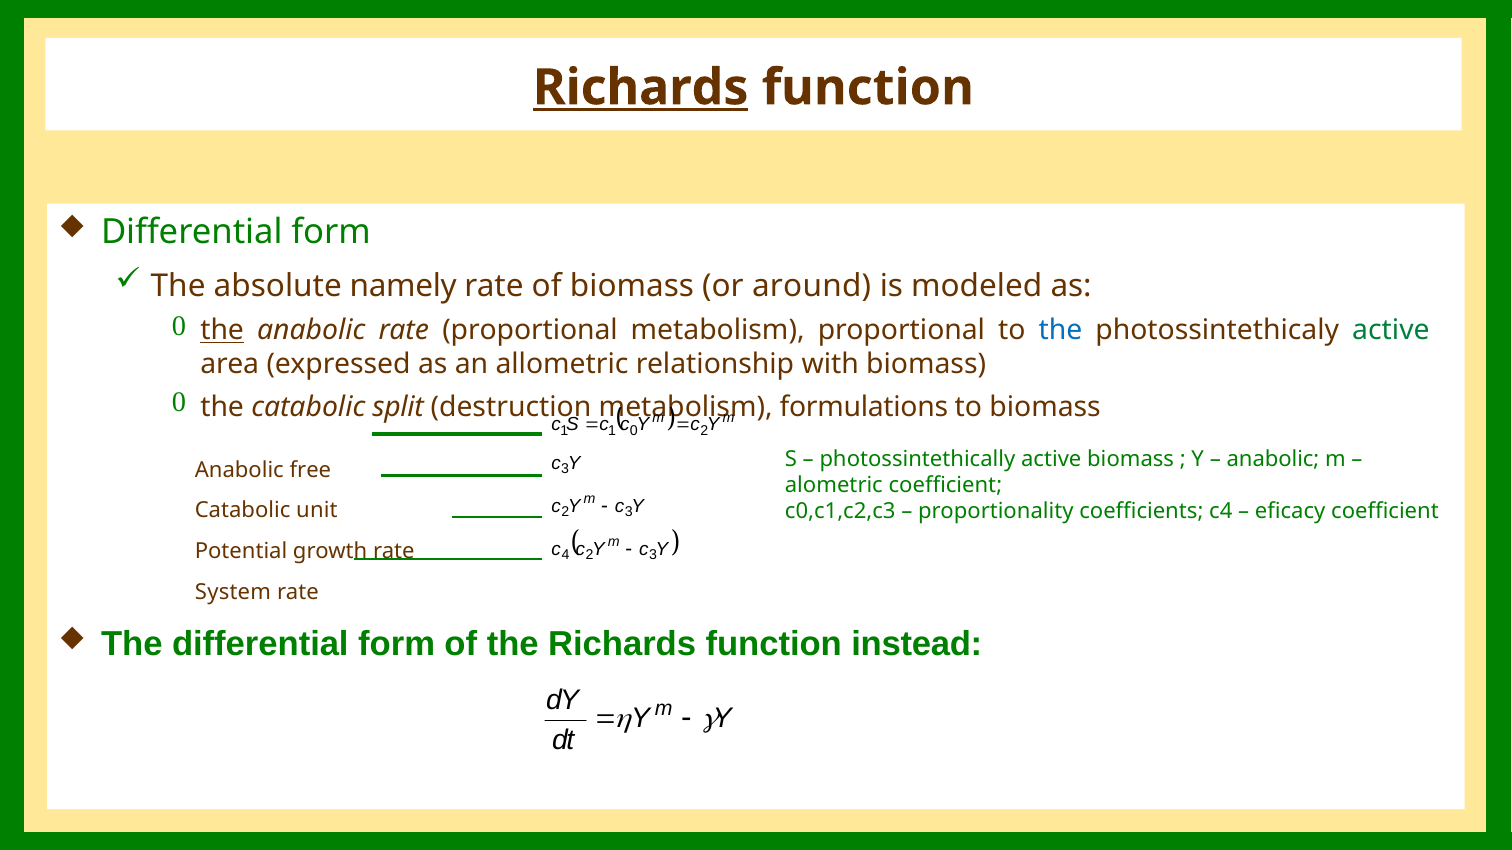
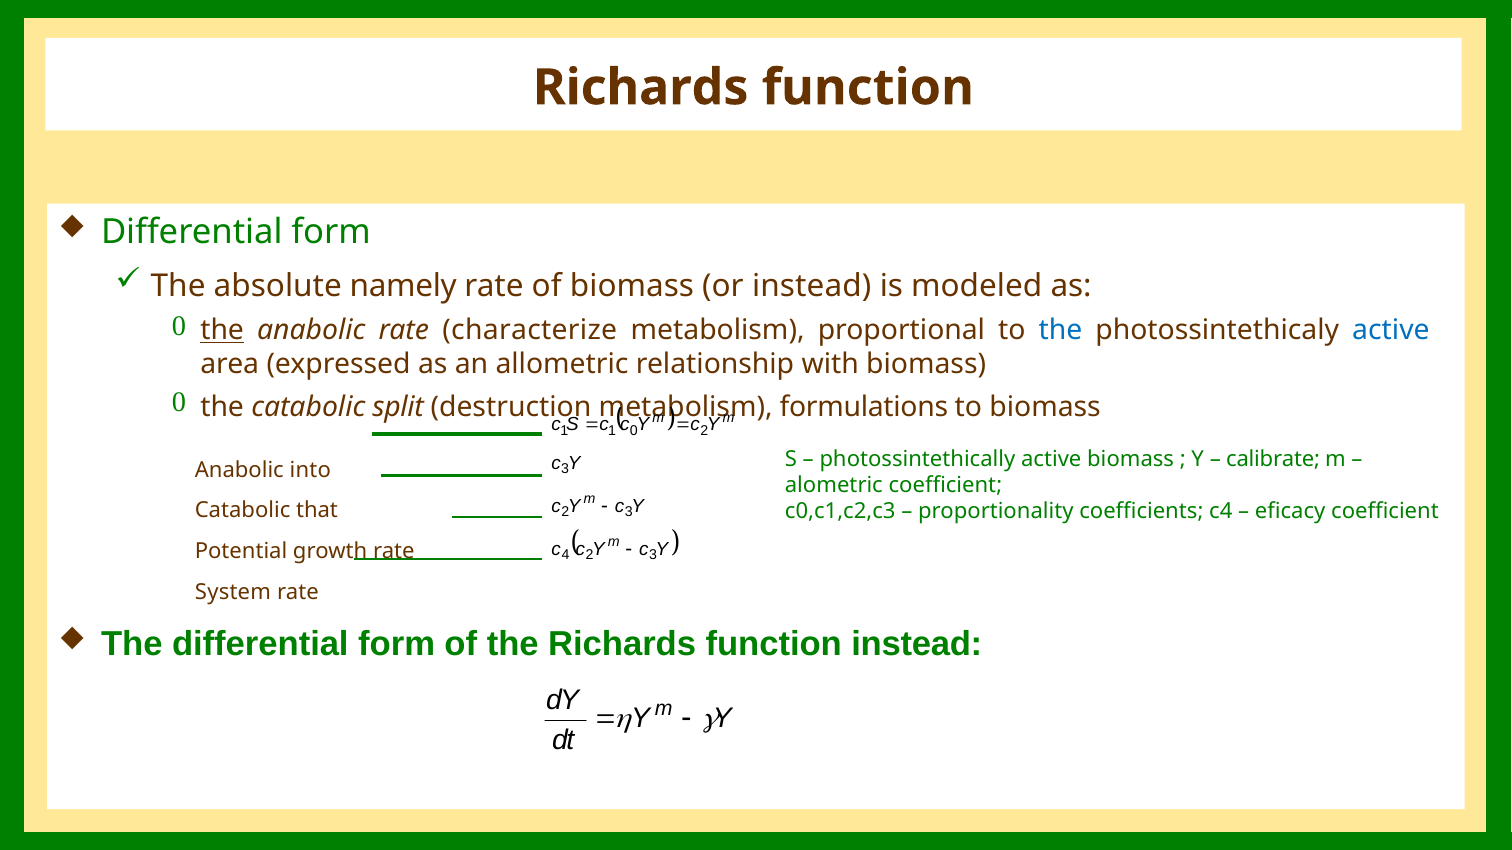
Richards underline: present -> none (641, 88)
or around: around -> instead (812, 286)
rate proportional: proportional -> characterize (530, 331)
active colour: green -> blue (1391, 331)
anabolic: anabolic -> calibrate (1273, 459)
free: free -> into (310, 470)
unit: unit -> that (317, 511)
